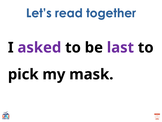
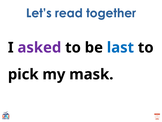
last colour: purple -> blue (120, 47)
